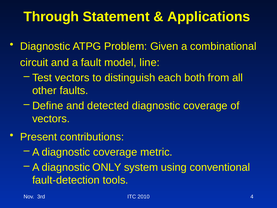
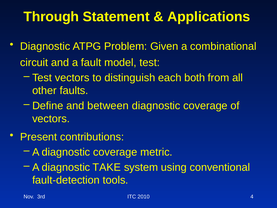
model line: line -> test (150, 62)
detected: detected -> between (108, 106)
ONLY: ONLY -> TAKE (107, 167)
